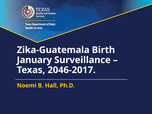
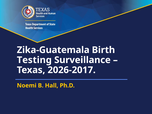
January: January -> Testing (34, 60)
2046-2017: 2046-2017 -> 2026-2017 (72, 70)
